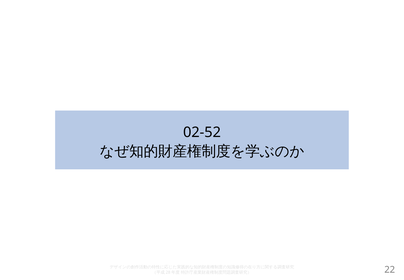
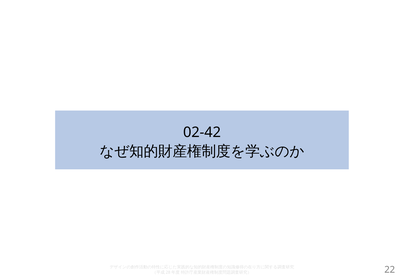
02-52: 02-52 -> 02-42 (202, 132)
